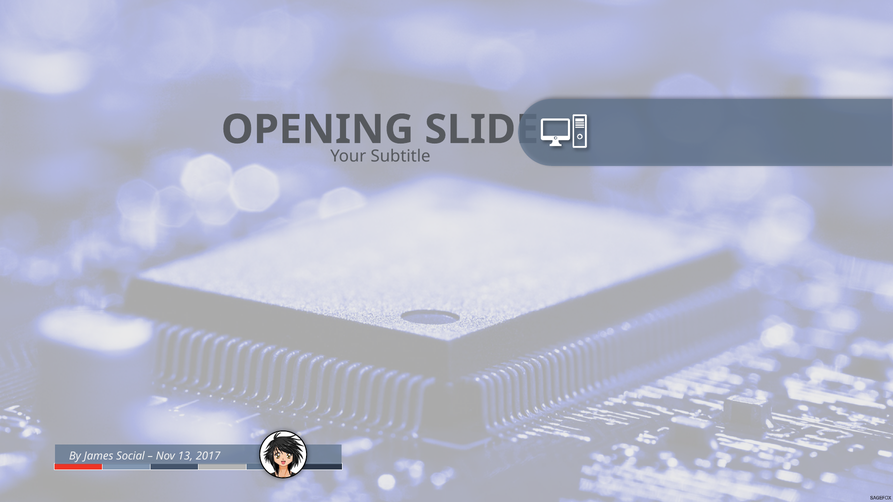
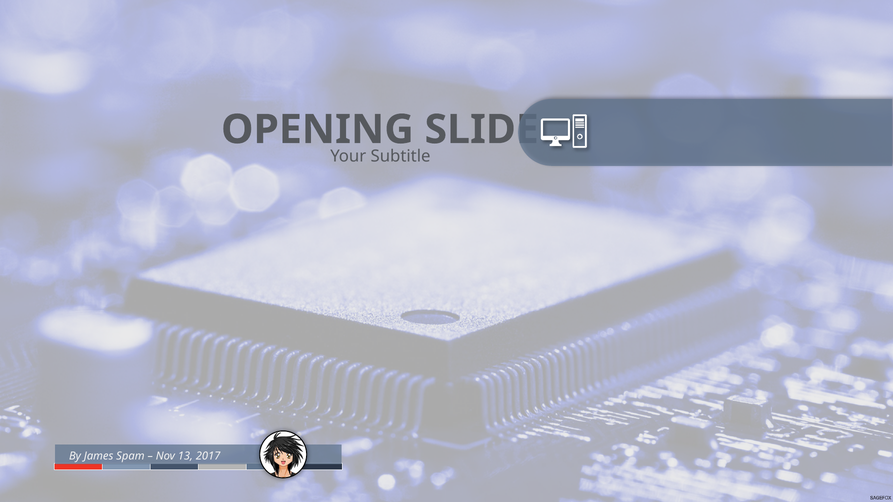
Social: Social -> Spam (130, 456)
